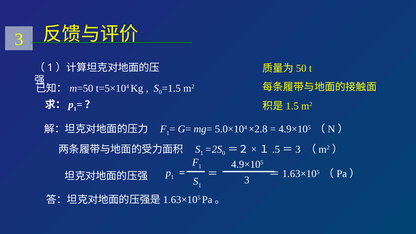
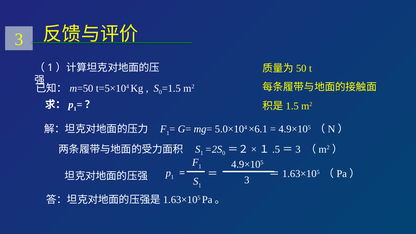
×2.8: ×2.8 -> ×6.1 (258, 129)
